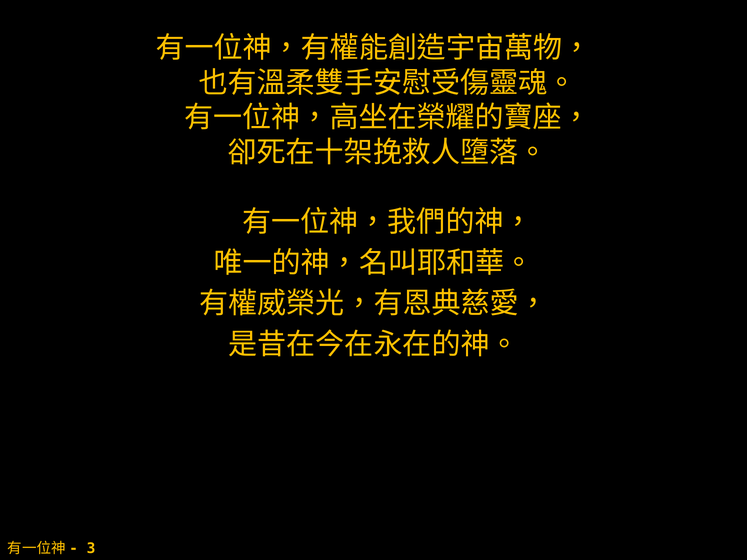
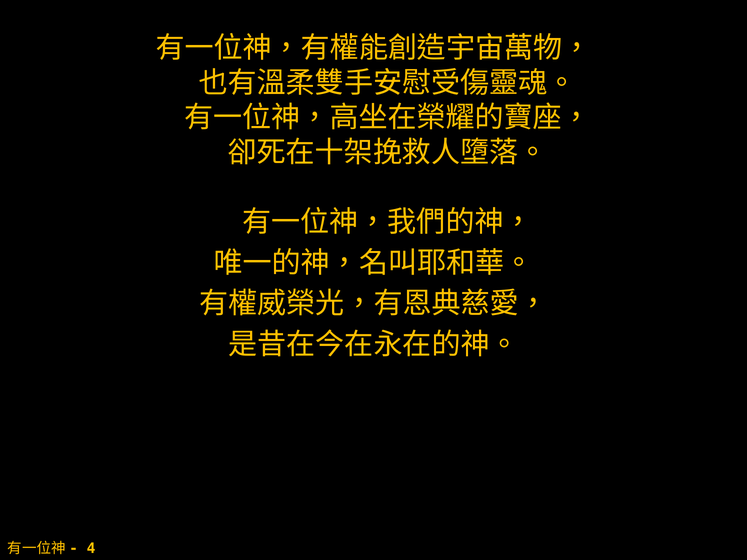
3: 3 -> 4 (91, 549)
